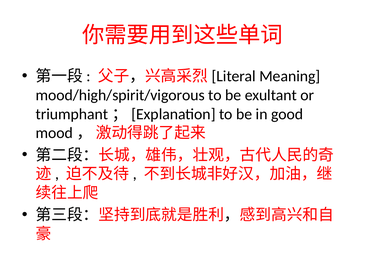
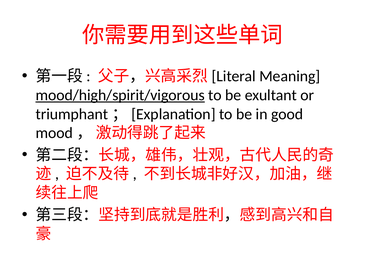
mood/high/spirit/vigorous underline: none -> present (120, 95)
